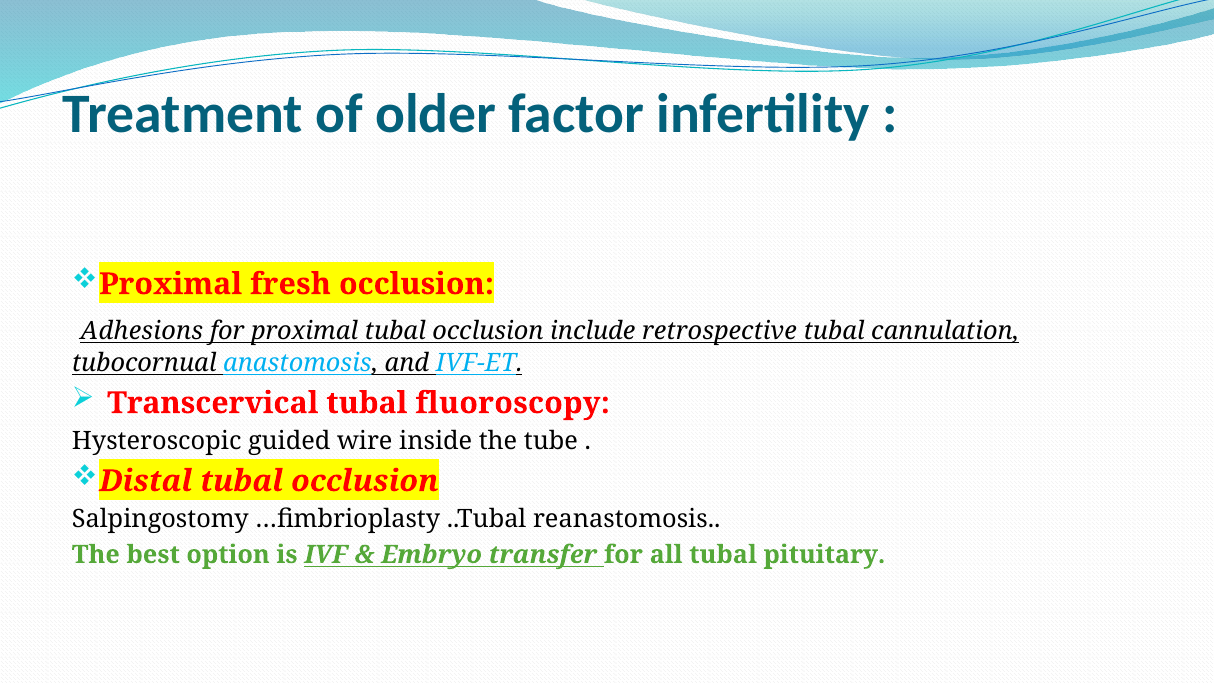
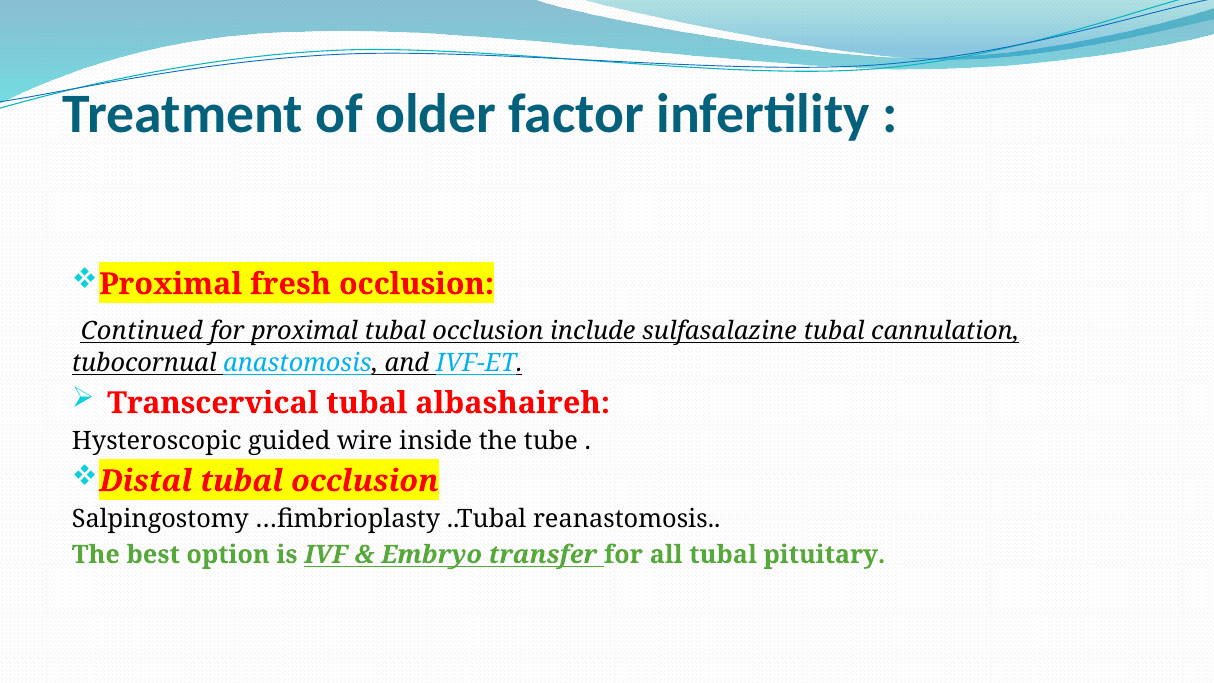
Adhesions: Adhesions -> Continued (142, 331)
retrospective: retrospective -> sulfasalazine (719, 331)
fluoroscopy: fluoroscopy -> albashaireh (513, 403)
